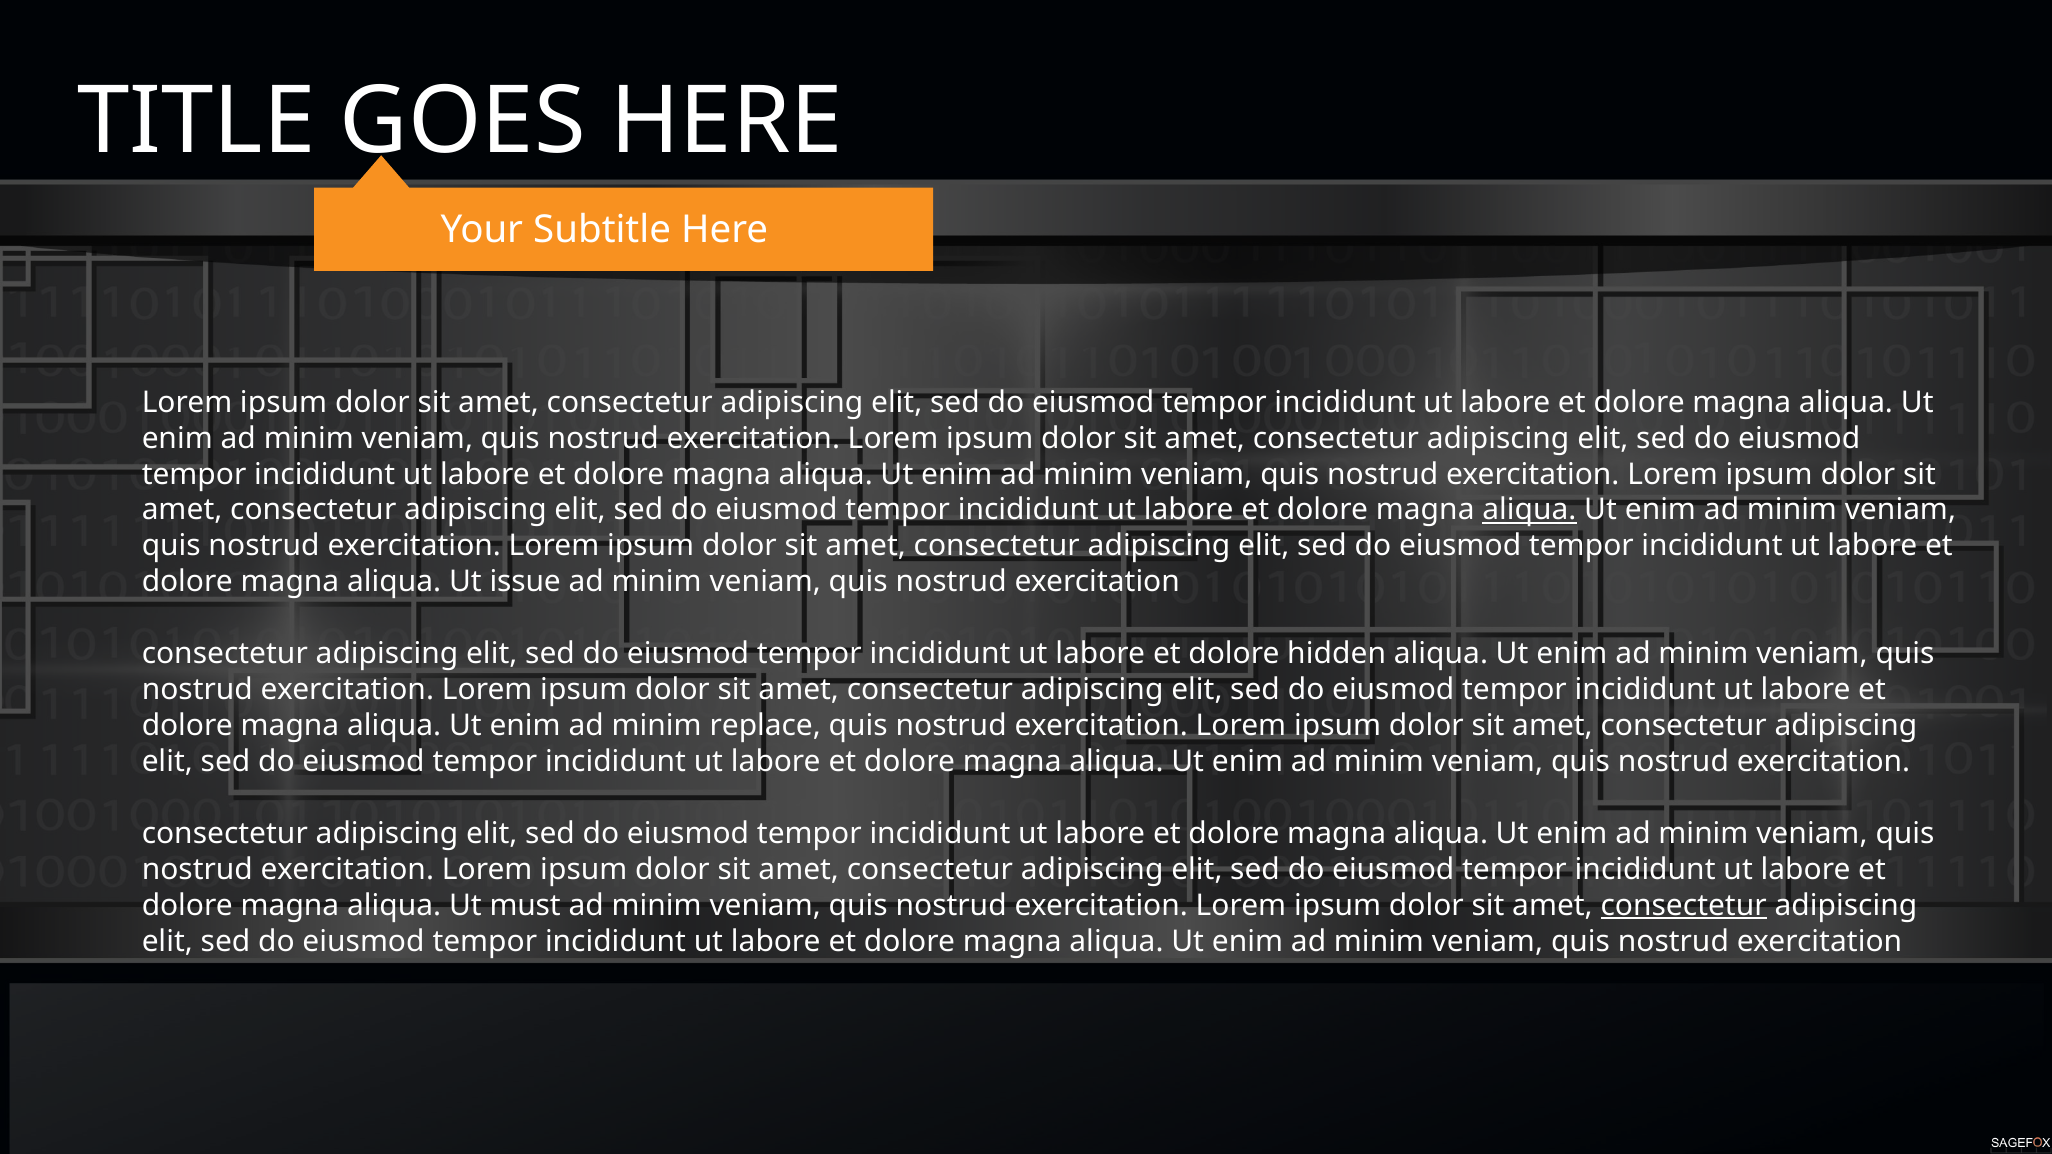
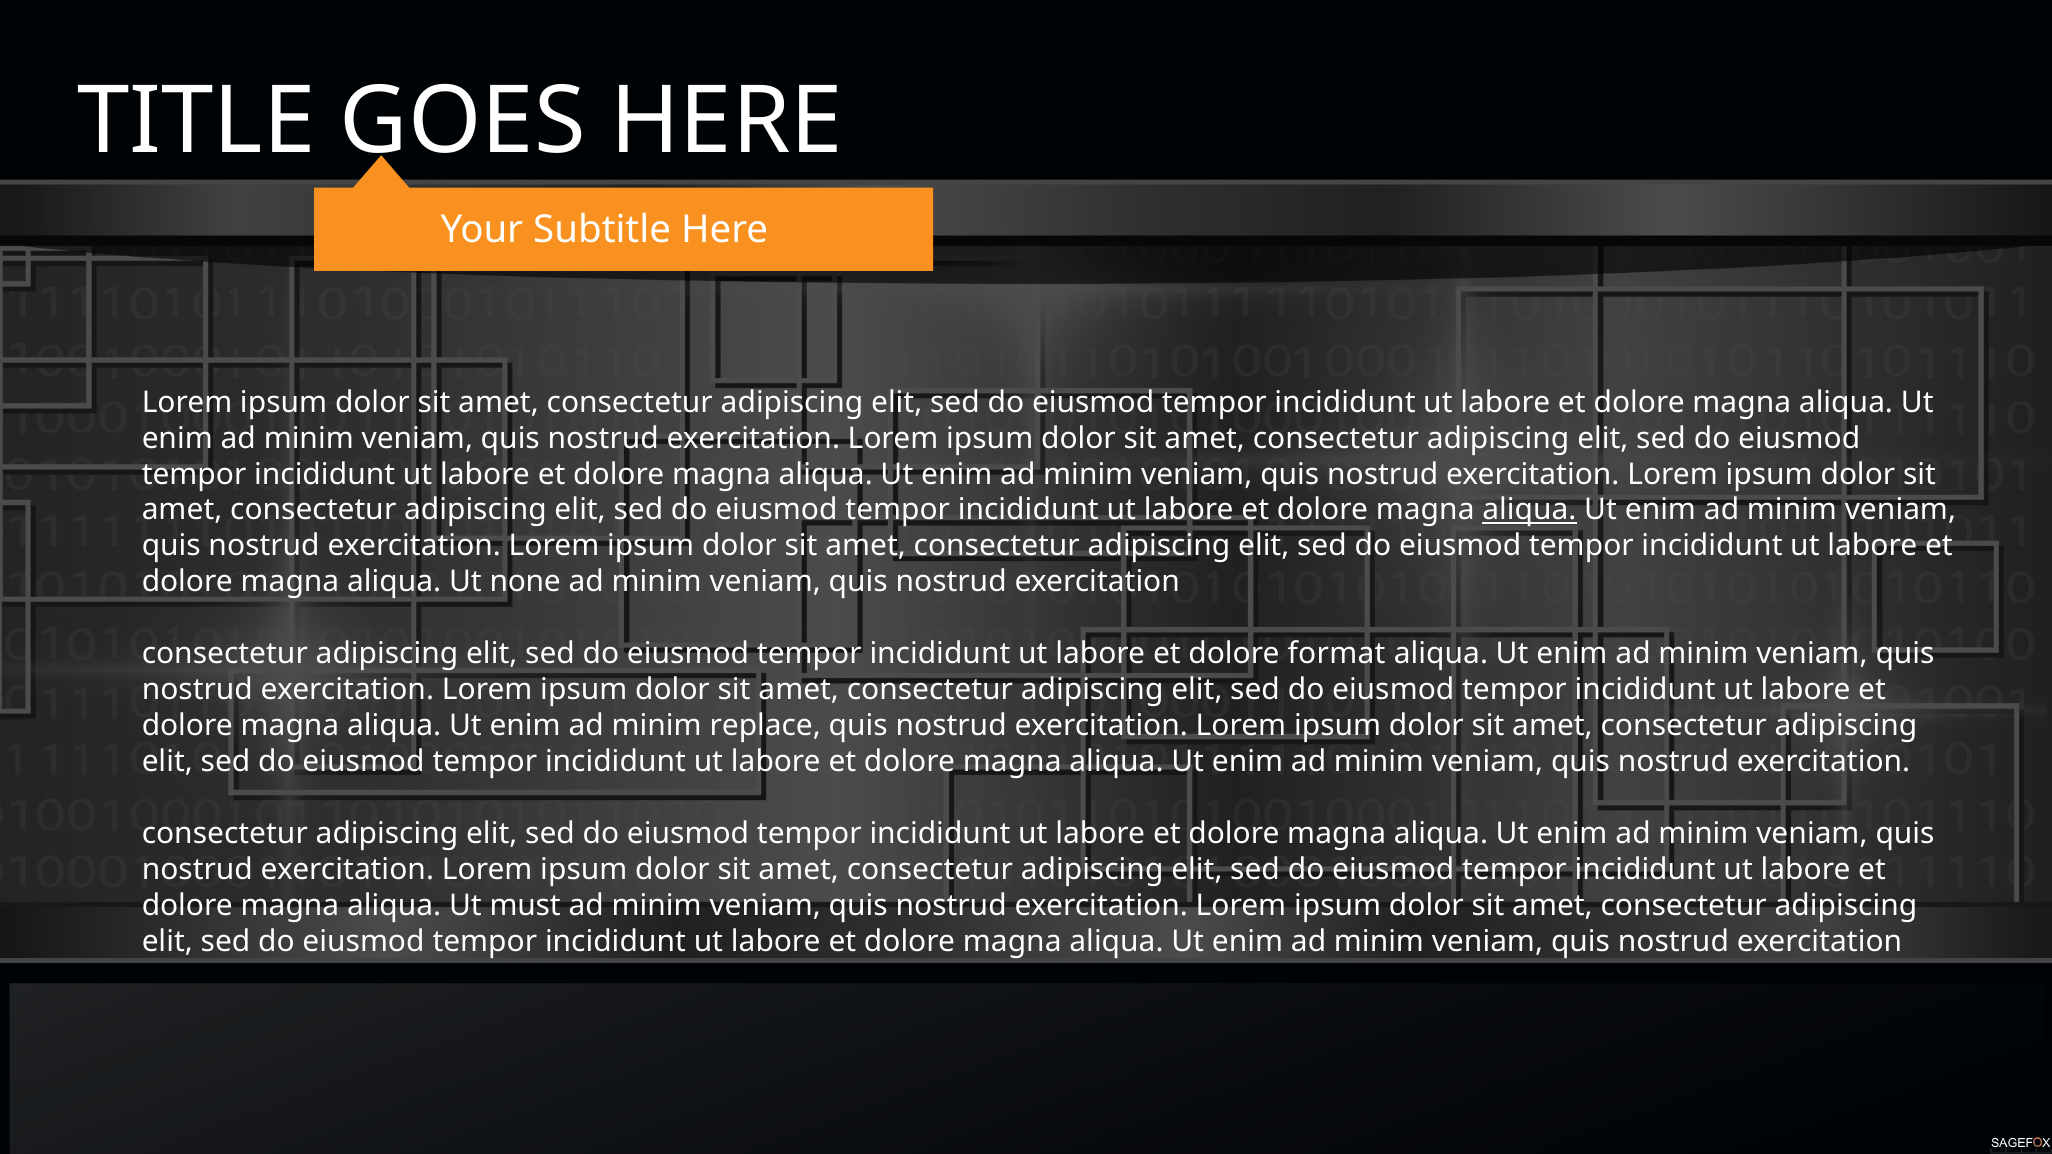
issue: issue -> none (525, 582)
hidden: hidden -> format (1337, 654)
consectetur underline: present -> none (1684, 905)
